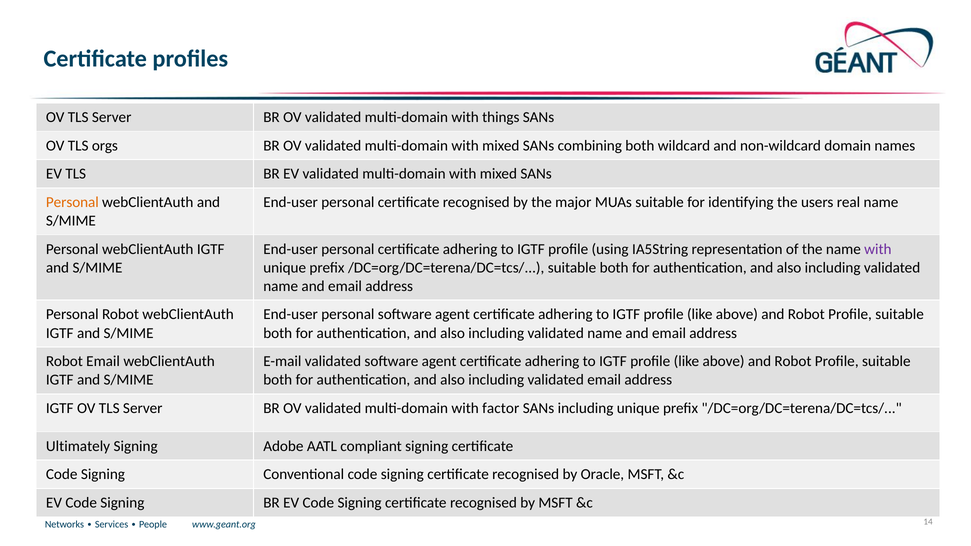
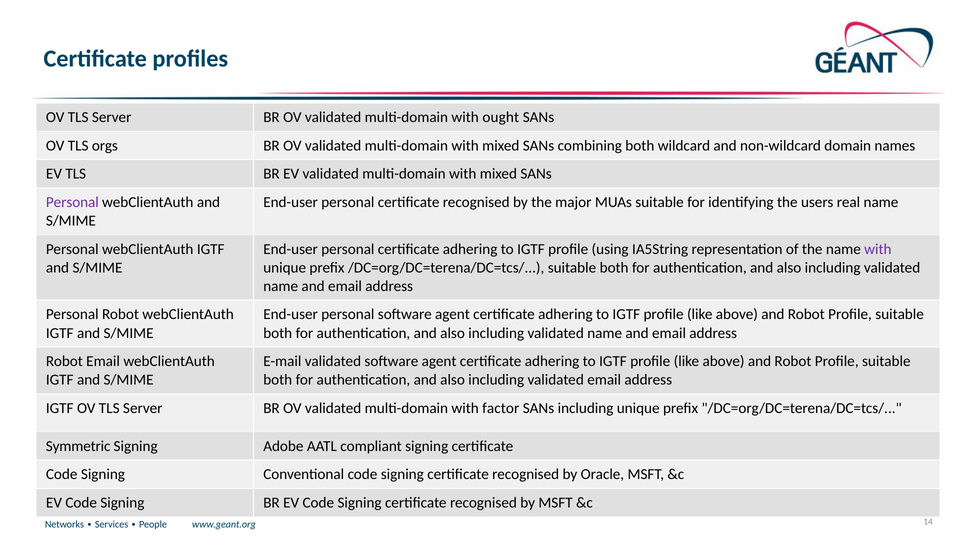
things: things -> ought (501, 117)
Personal colour: orange -> purple (72, 202)
Ultimately: Ultimately -> Symmetric (78, 446)
